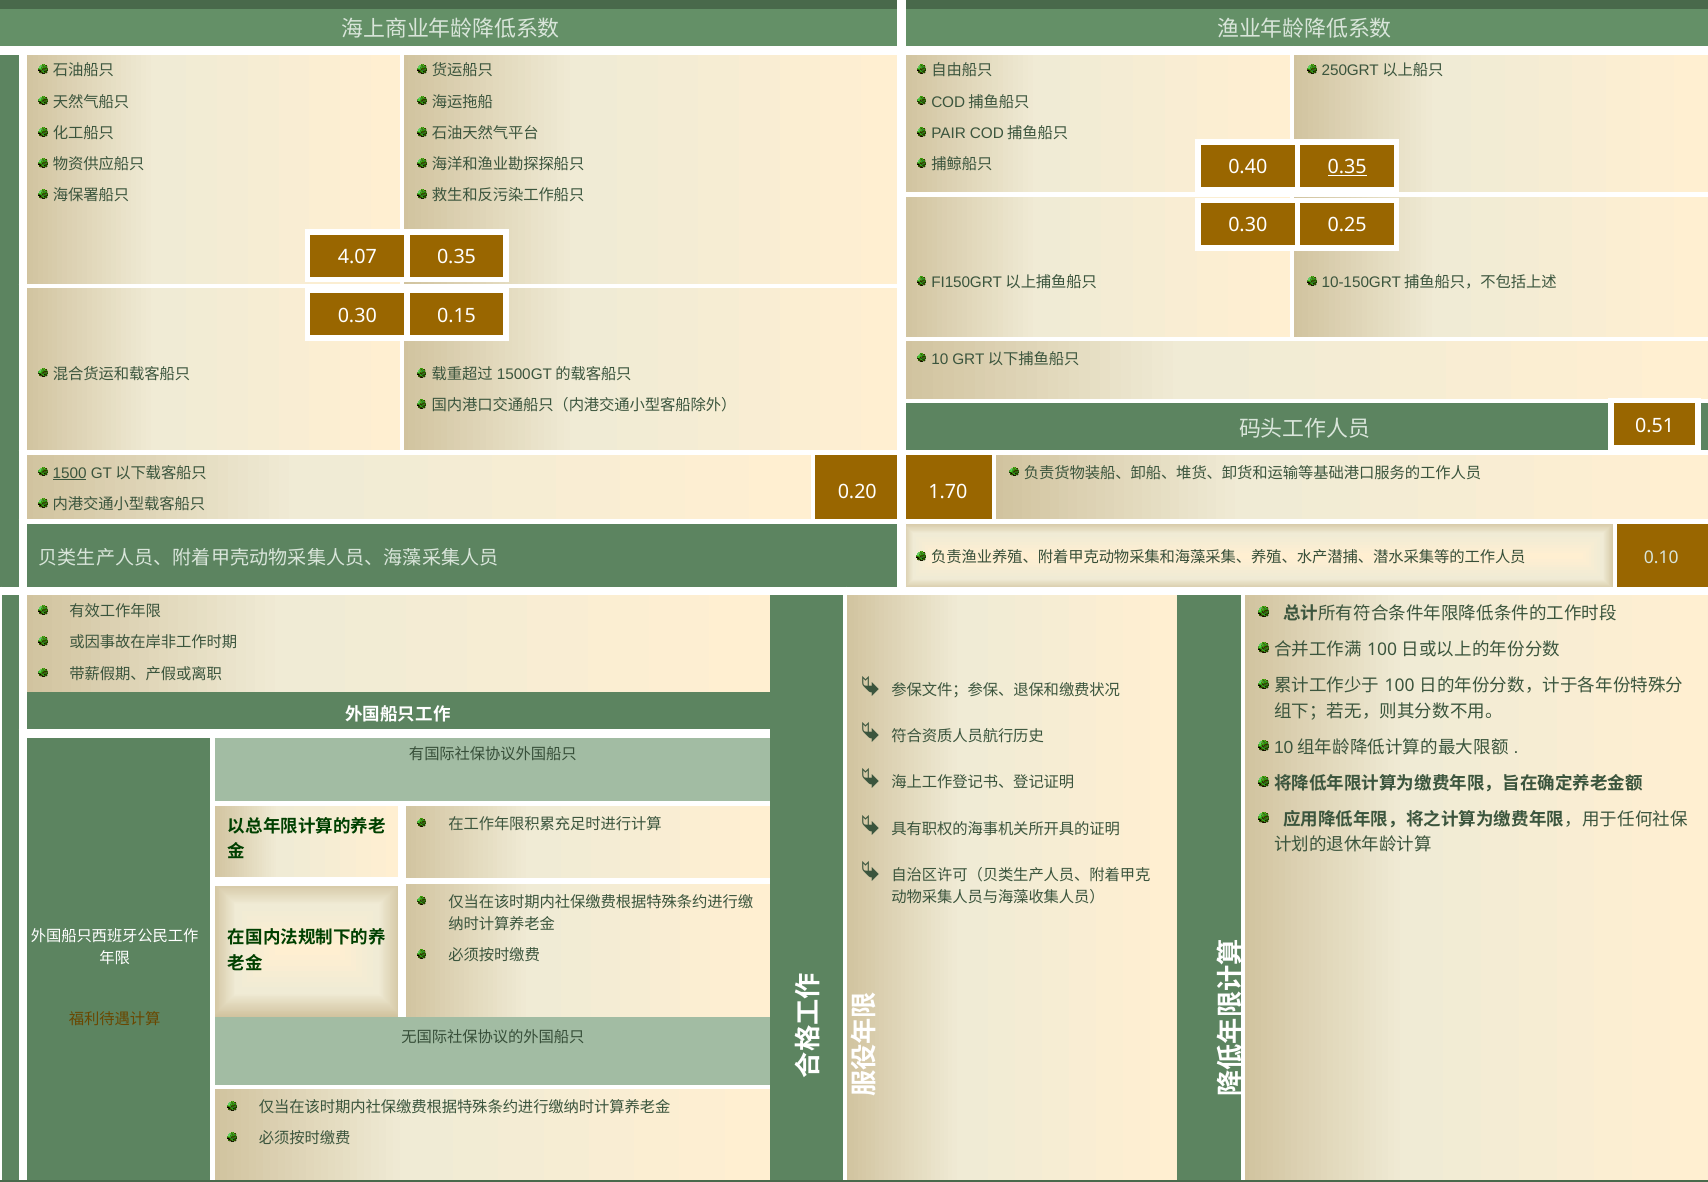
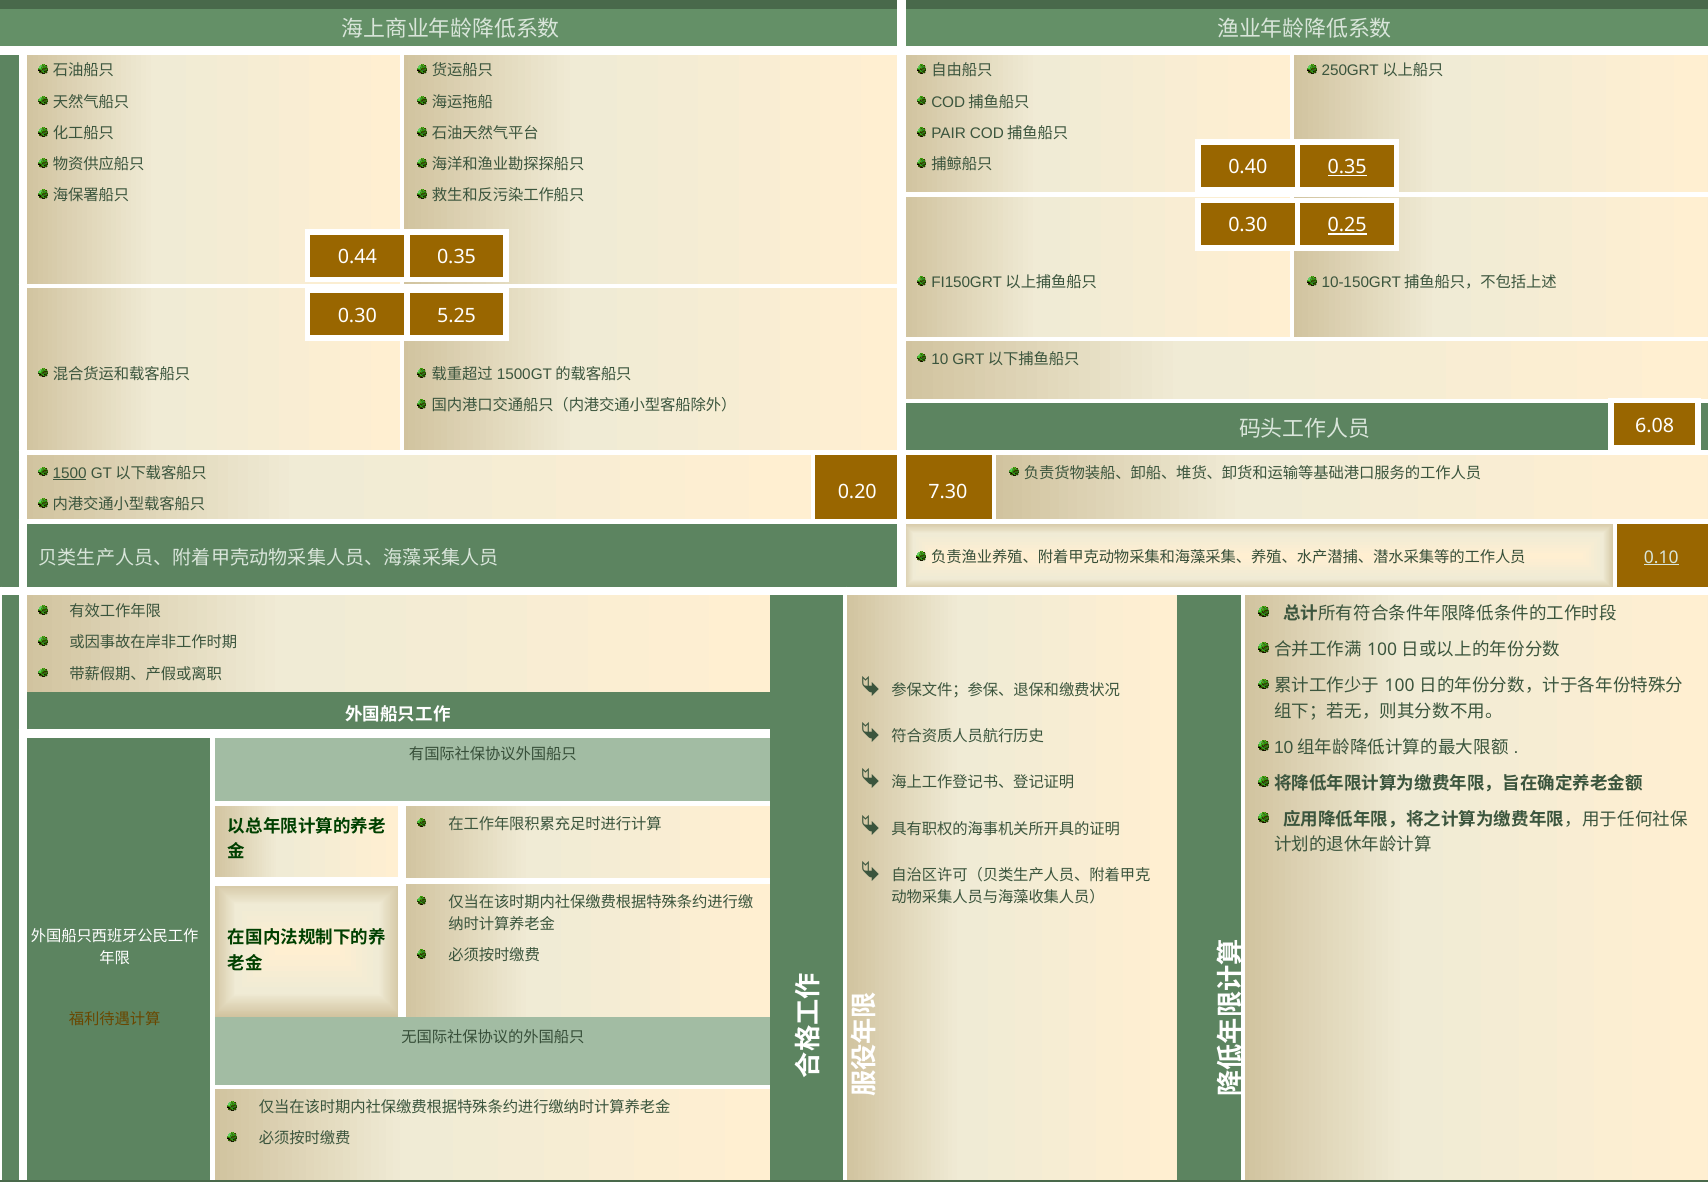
0.25 underline: none -> present (1347, 226)
4.07: 4.07 -> 0.44 (357, 257)
0.15: 0.15 -> 5.25 (457, 316)
0.51: 0.51 -> 6.08 (1655, 426)
1.70: 1.70 -> 7.30 (948, 492)
0.10 underline: none -> present (1661, 557)
